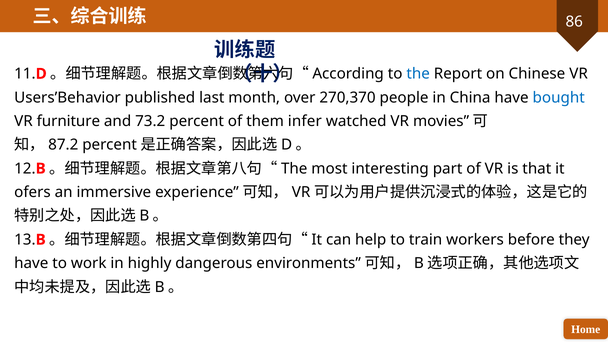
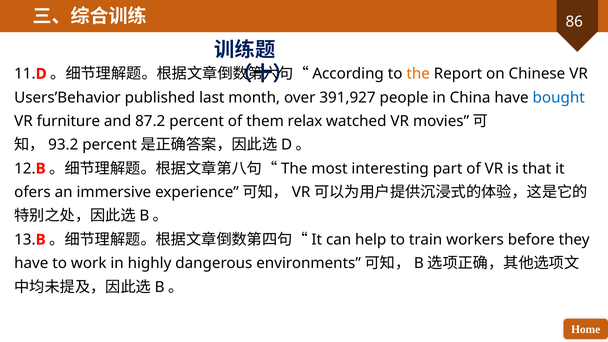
the colour: blue -> orange (418, 74)
270,370: 270,370 -> 391,927 (348, 97)
73.2: 73.2 -> 87.2 (150, 121)
infer: infer -> relax (305, 121)
87.2: 87.2 -> 93.2 (63, 145)
